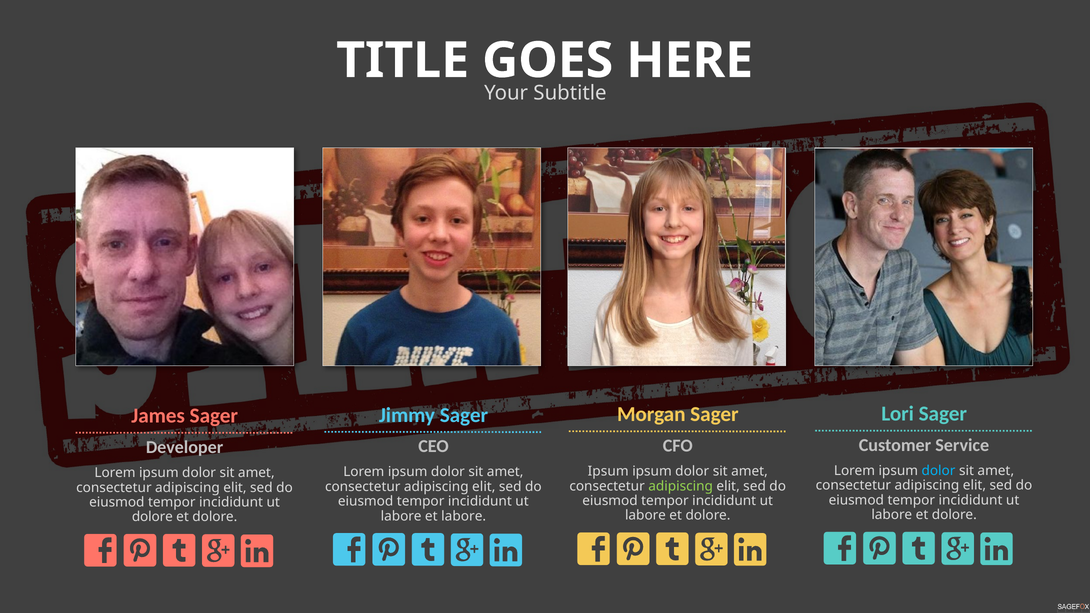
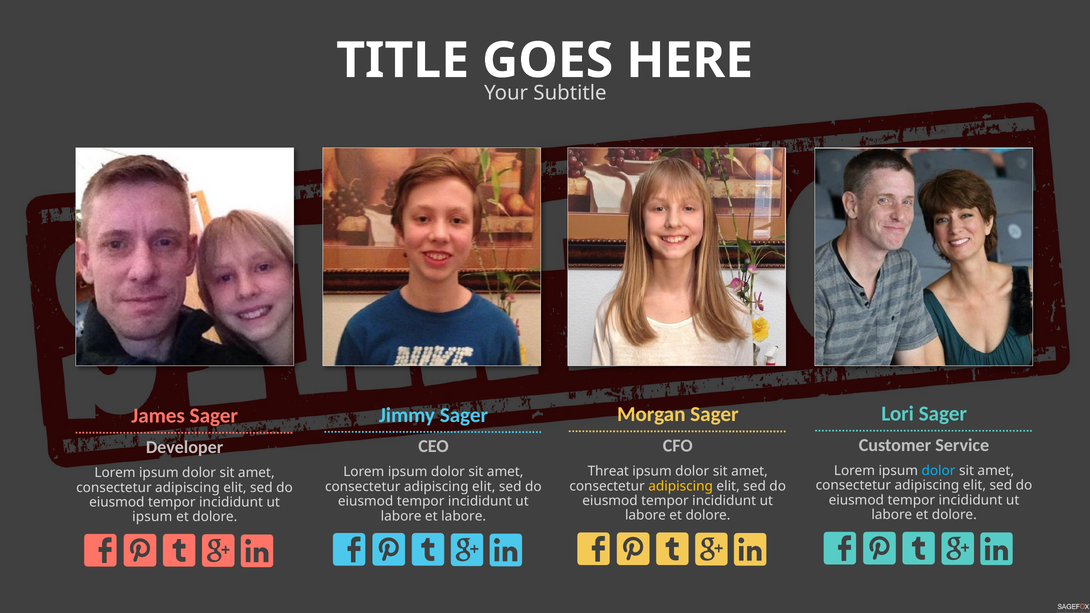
Ipsum: Ipsum -> Threat (608, 471)
adipiscing colour: light green -> yellow (681, 486)
dolore: dolore -> ipsum (152, 517)
